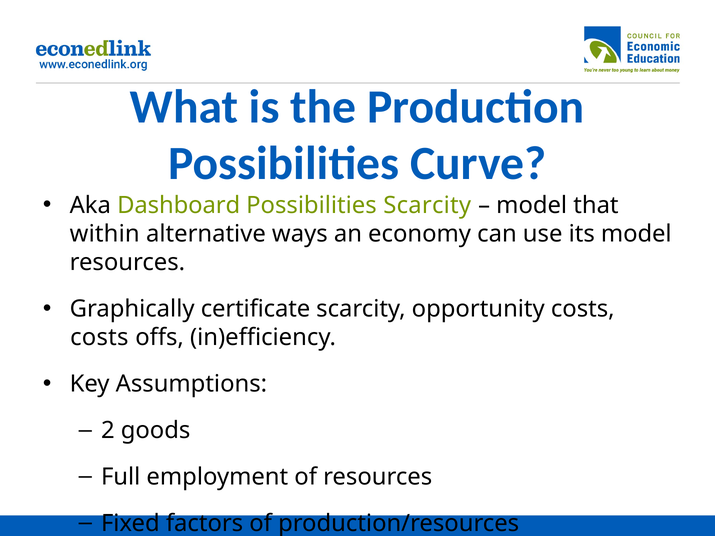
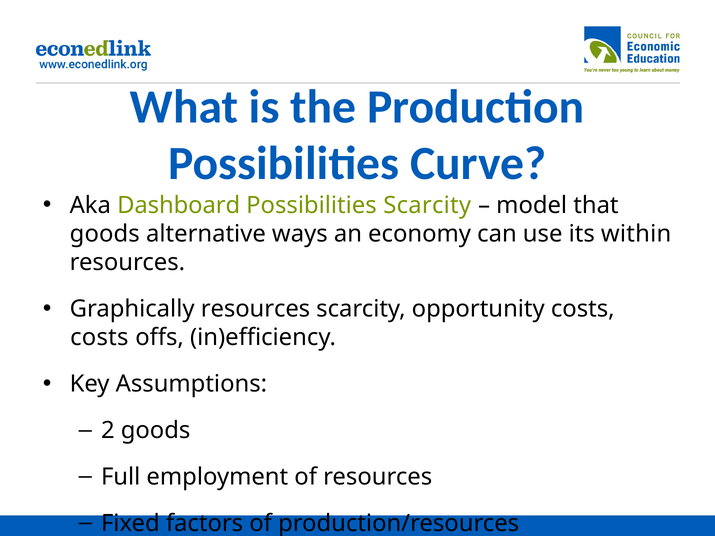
within: within -> goods (105, 234)
its model: model -> within (636, 234)
Graphically certificate: certificate -> resources (255, 309)
